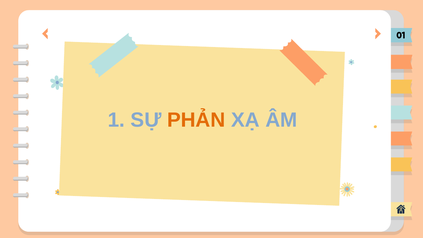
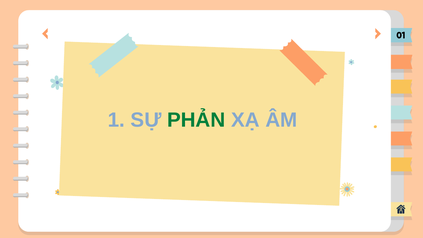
PHẢN colour: orange -> green (196, 120)
